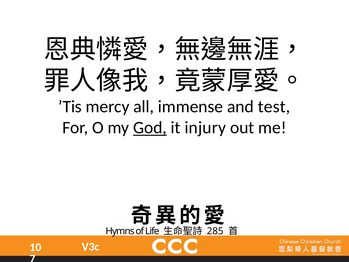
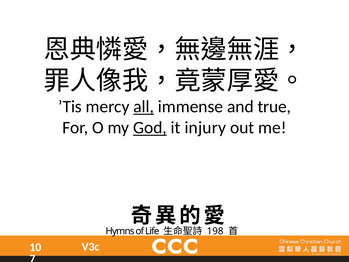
all underline: none -> present (144, 107)
test: test -> true (274, 107)
285: 285 -> 198 (215, 231)
